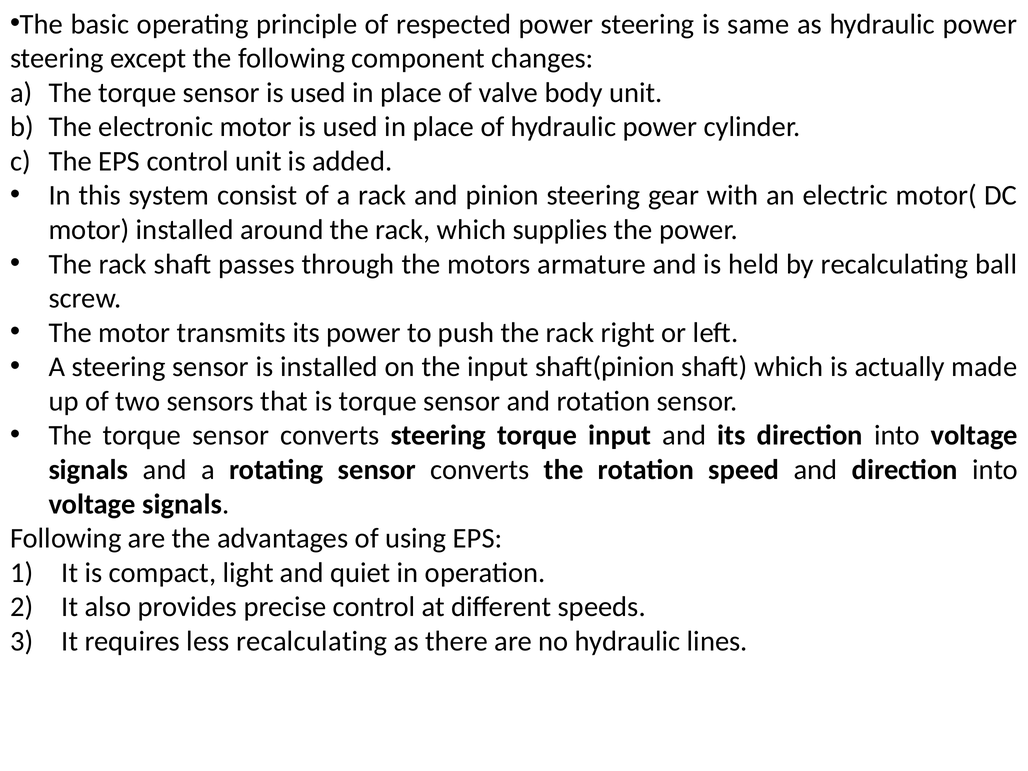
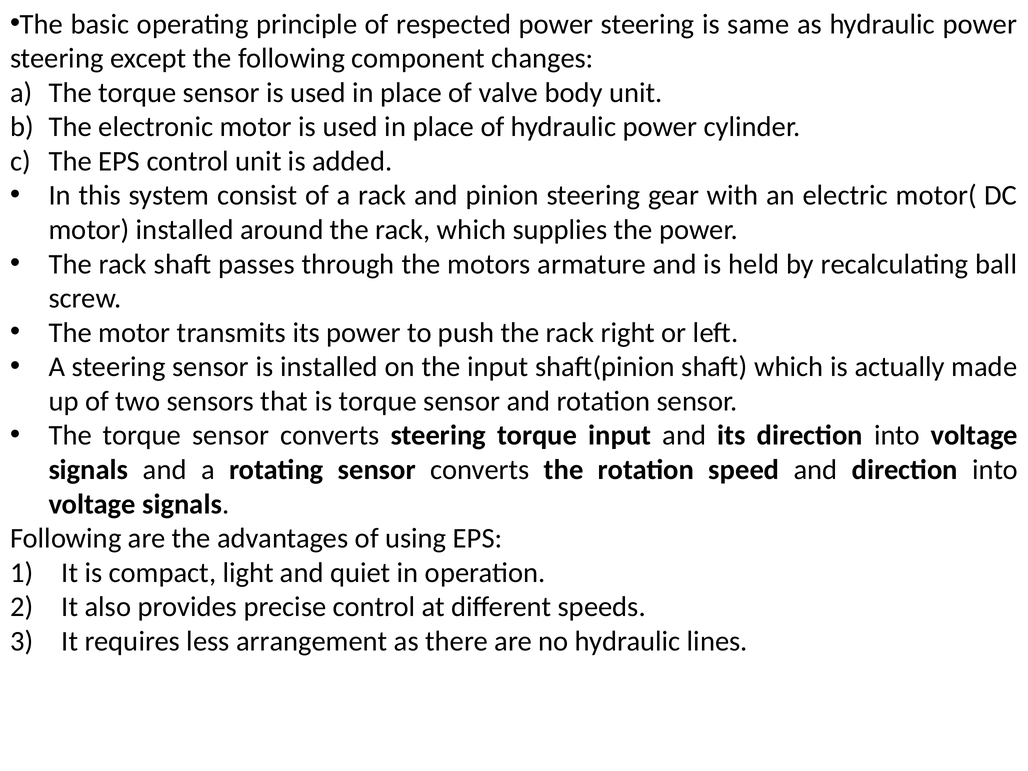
less recalculating: recalculating -> arrangement (312, 641)
